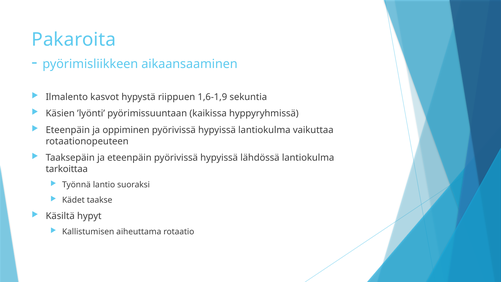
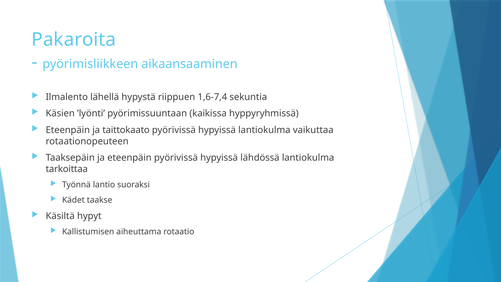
kasvot: kasvot -> lähellä (105, 97)
1,6-1,9: 1,6-1,9 -> 1,6-7,4 (212, 97)
oppiminen: oppiminen -> taittokaato (126, 130)
